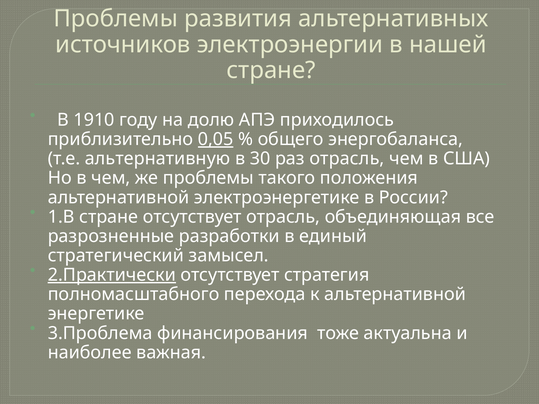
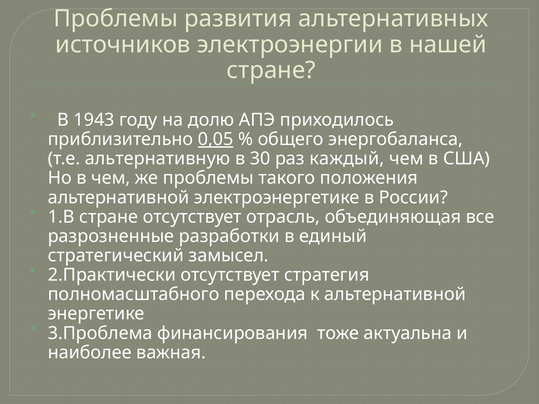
1910: 1910 -> 1943 (94, 120)
раз отрасль: отрасль -> каждый (347, 159)
2.Практически underline: present -> none (112, 275)
